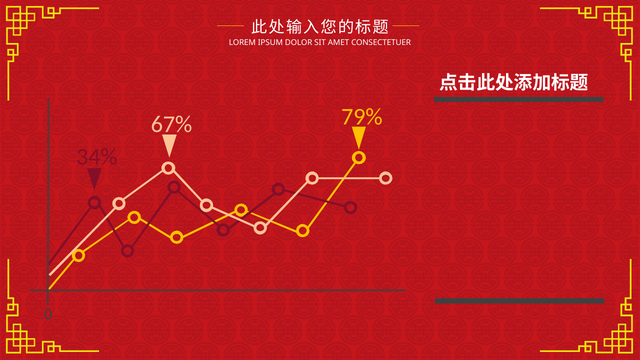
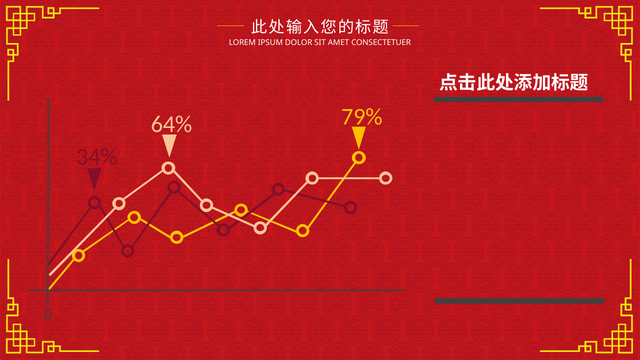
67%: 67% -> 64% (172, 124)
